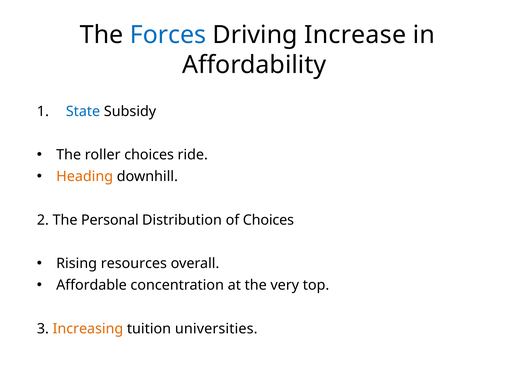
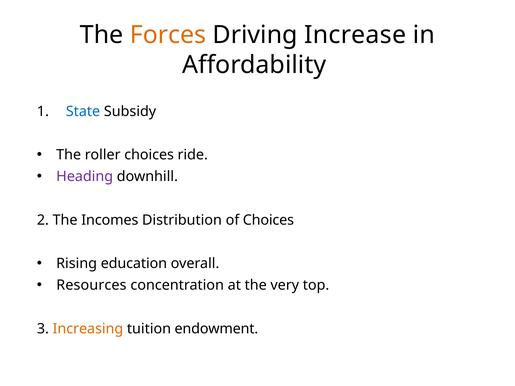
Forces colour: blue -> orange (168, 35)
Heading colour: orange -> purple (85, 177)
Personal: Personal -> Incomes (110, 220)
resources: resources -> education (134, 264)
Affordable: Affordable -> Resources (91, 285)
universities: universities -> endowment (216, 329)
